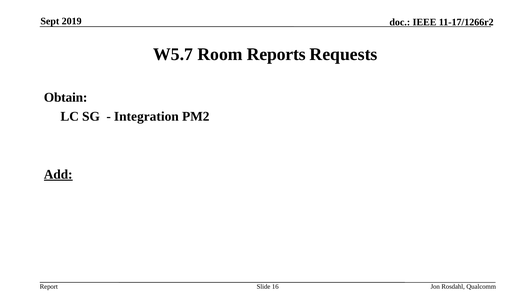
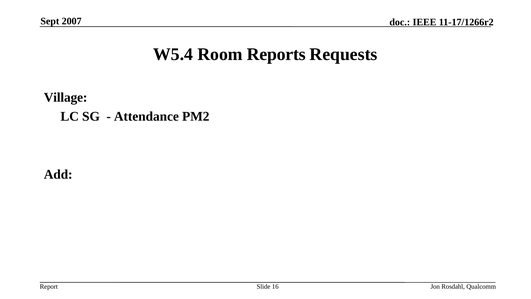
2019: 2019 -> 2007 (72, 21)
W5.7: W5.7 -> W5.4 (173, 54)
Obtain: Obtain -> Village (66, 97)
Integration: Integration -> Attendance (146, 116)
Add underline: present -> none (58, 174)
